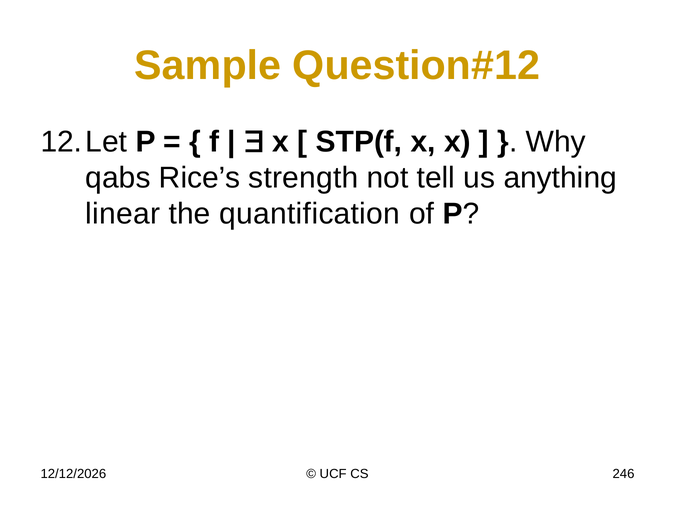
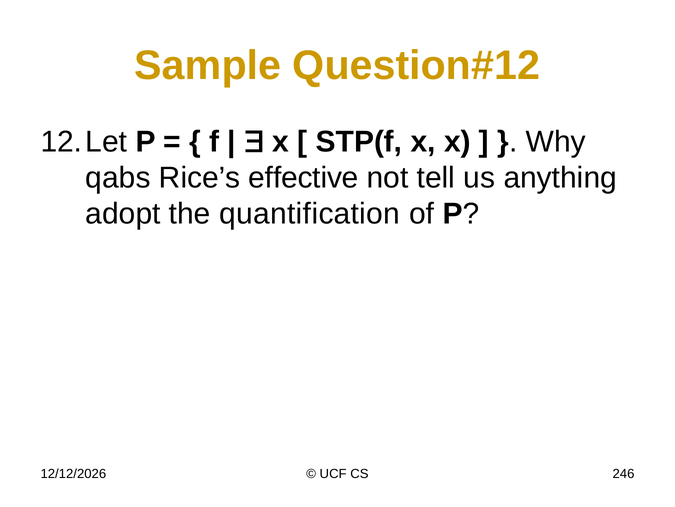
strength: strength -> effective (303, 178)
linear: linear -> adopt (123, 214)
